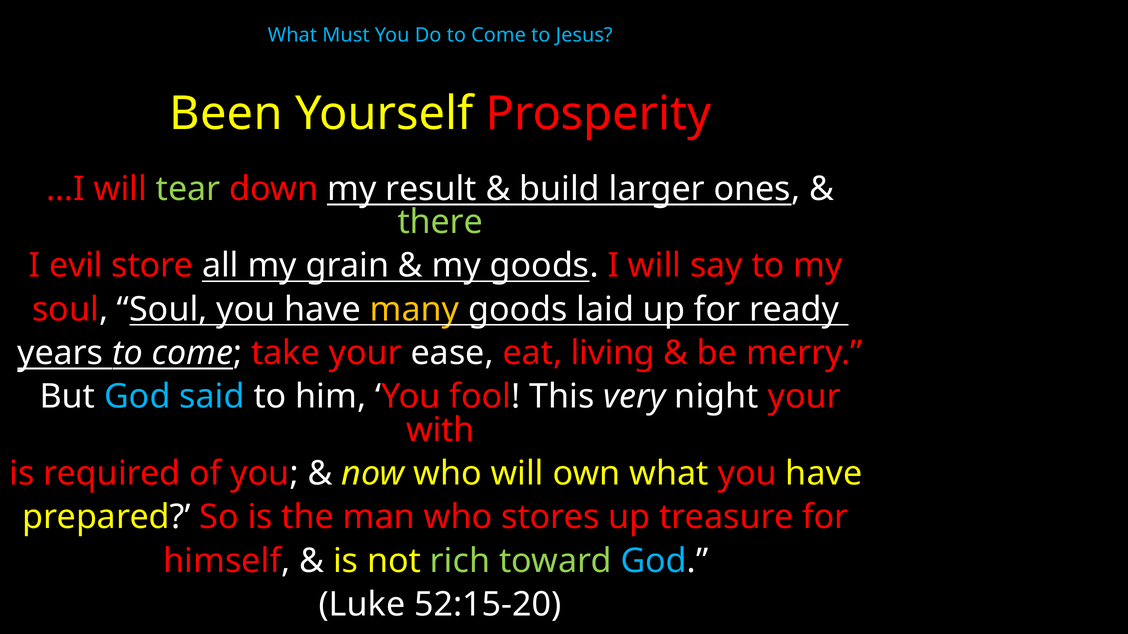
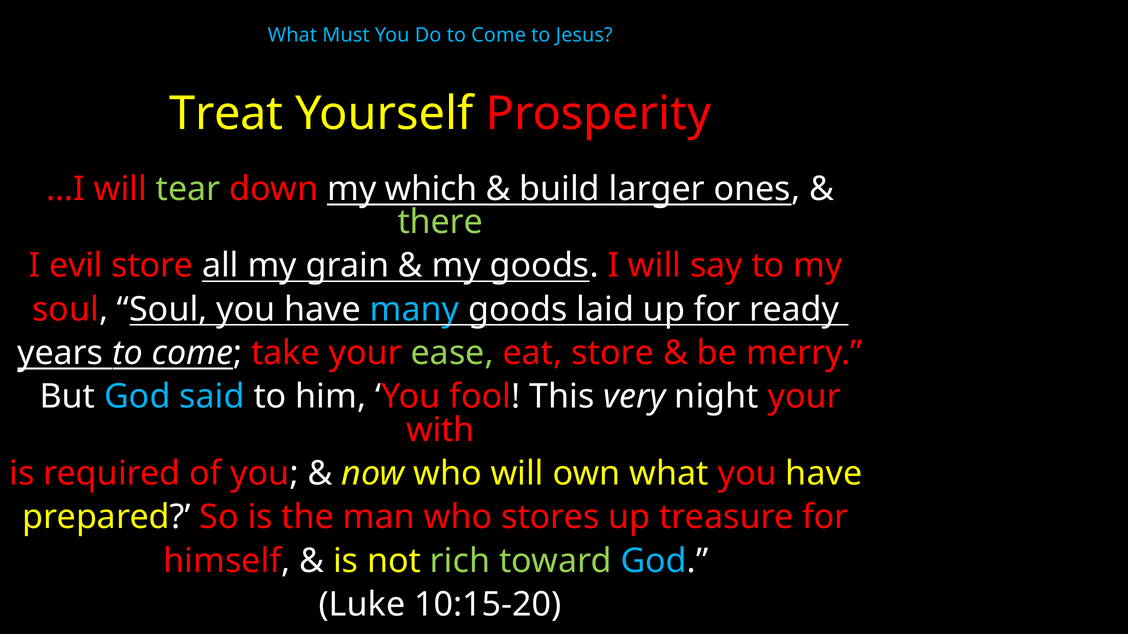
Been: Been -> Treat (226, 114)
result: result -> which (431, 189)
many colour: yellow -> light blue (415, 310)
ease colour: white -> light green (452, 353)
eat living: living -> store (613, 353)
52:15-20: 52:15-20 -> 10:15-20 (488, 605)
